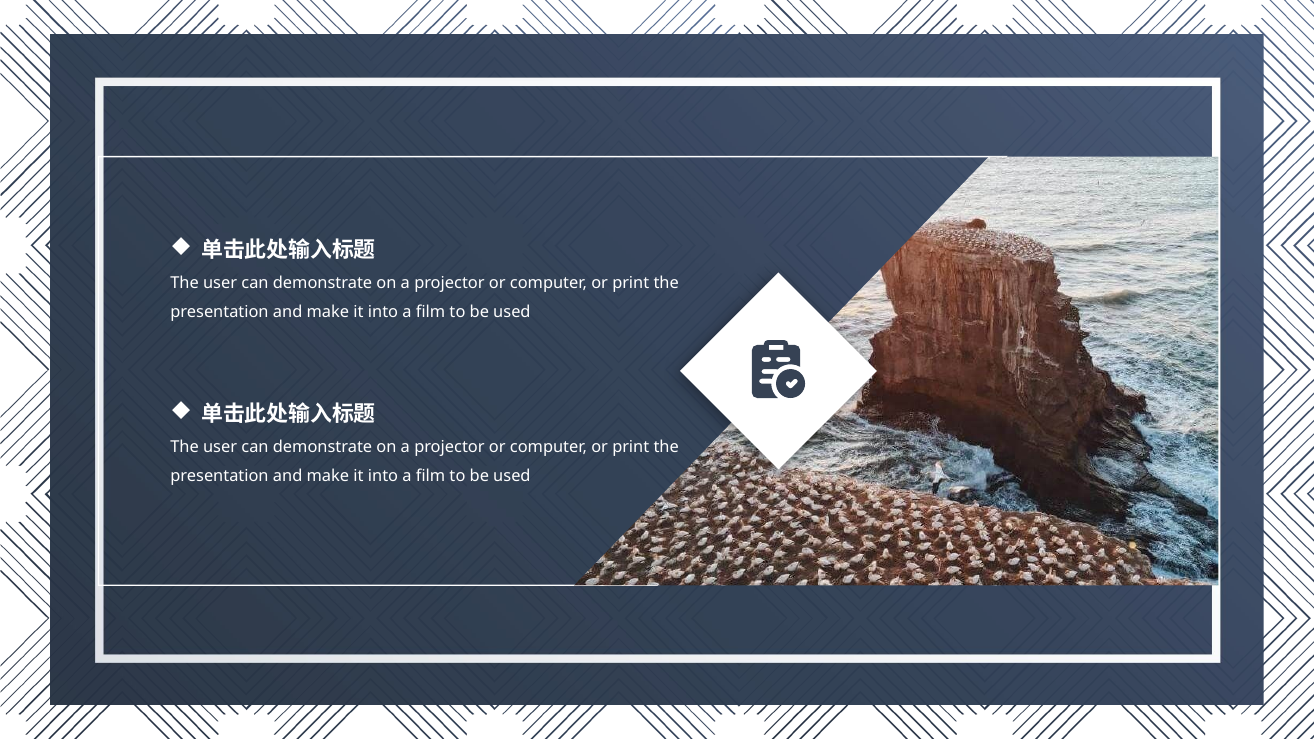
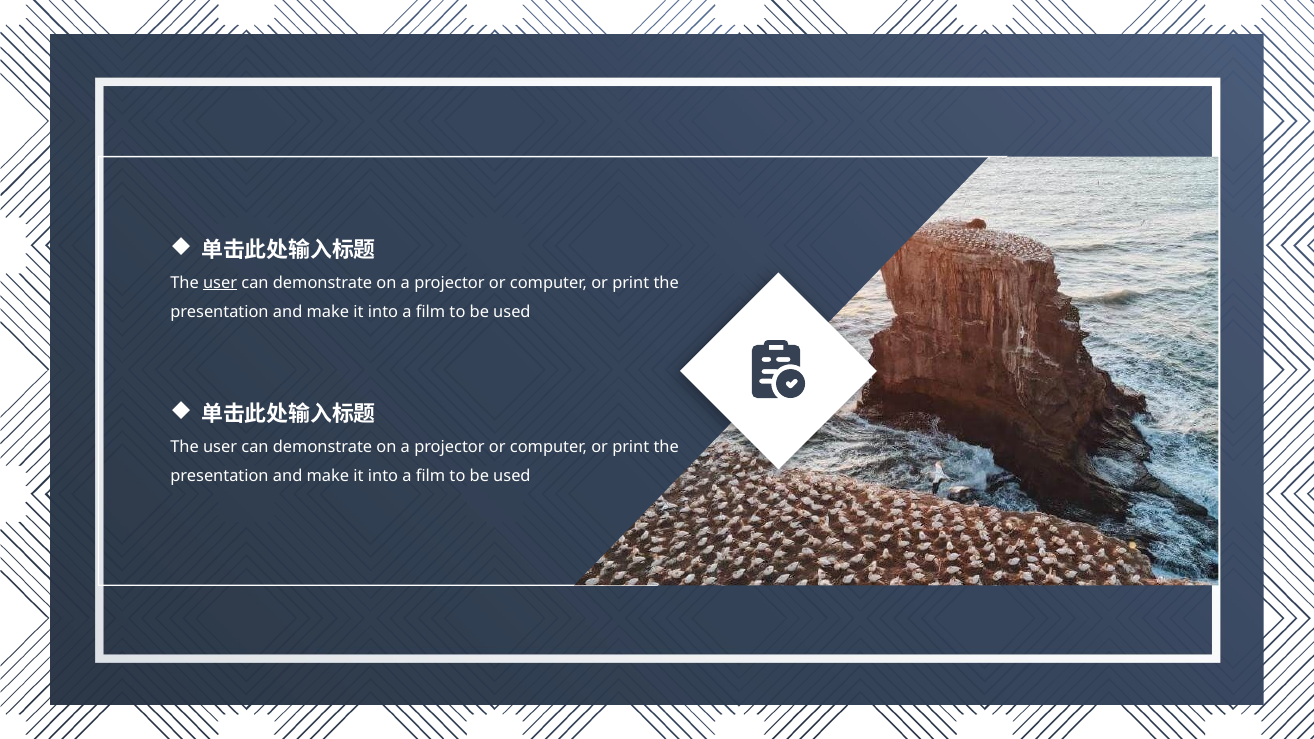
user underline: none -> present (220, 283)
